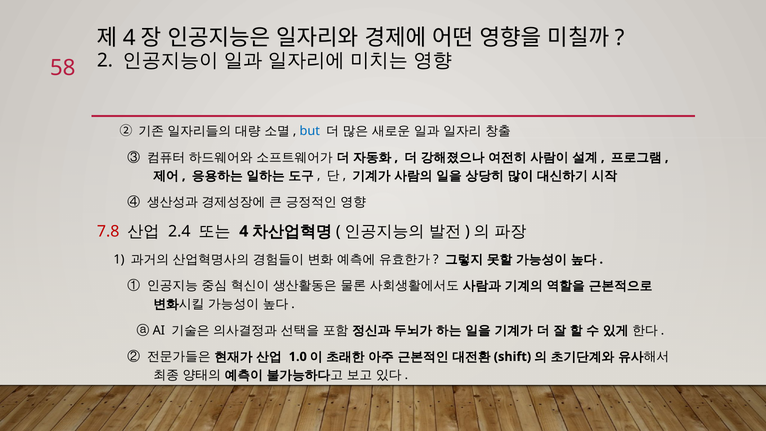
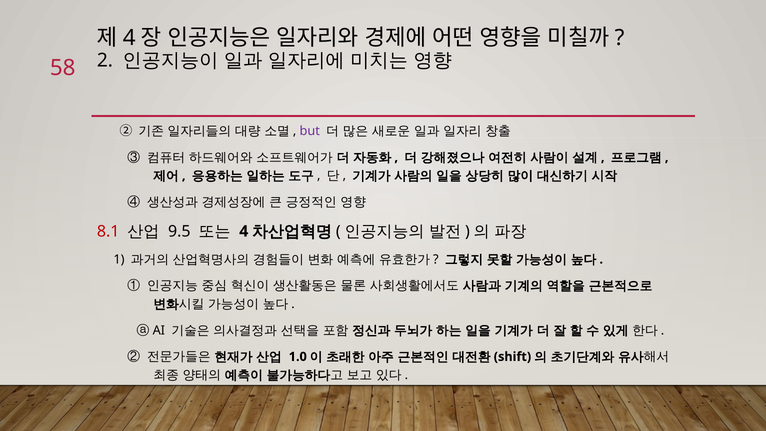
but colour: blue -> purple (310, 131)
7.8: 7.8 -> 8.1 (108, 231)
2.4: 2.4 -> 9.5 (179, 231)
